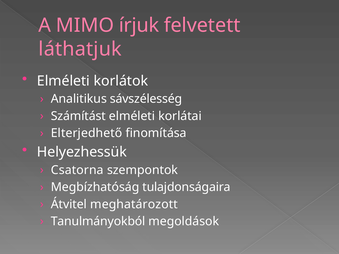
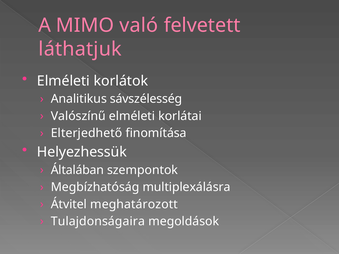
írjuk: írjuk -> való (139, 25)
Számítást: Számítást -> Valószínű (78, 116)
Csatorna: Csatorna -> Általában (77, 170)
tulajdonságaira: tulajdonságaira -> multiplexálásra (186, 187)
Tanulmányokból: Tanulmányokból -> Tulajdonságaira (98, 222)
